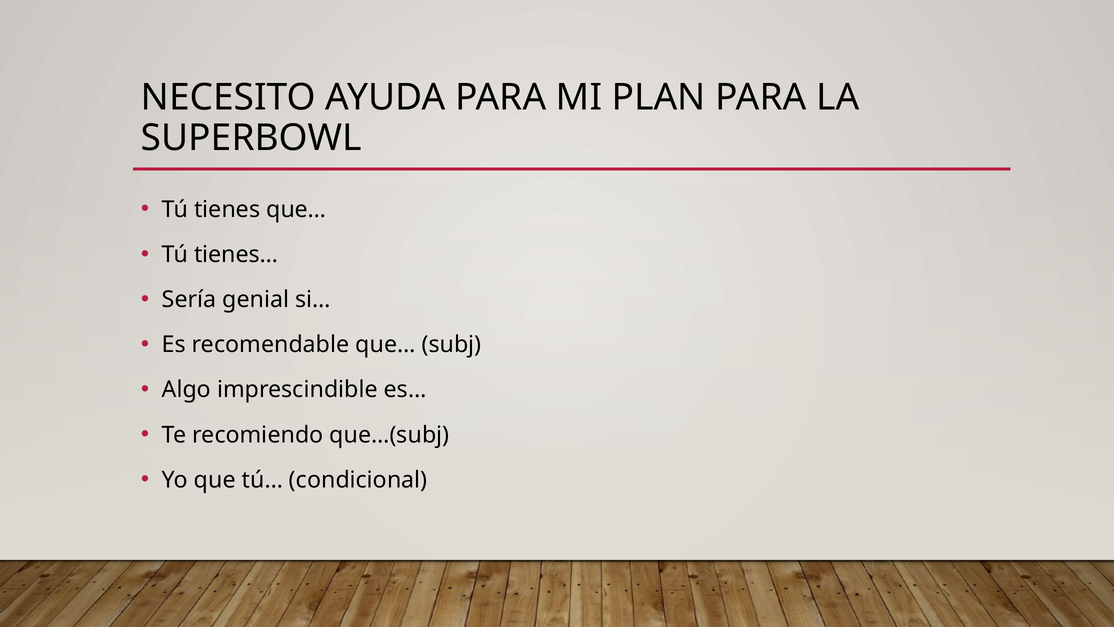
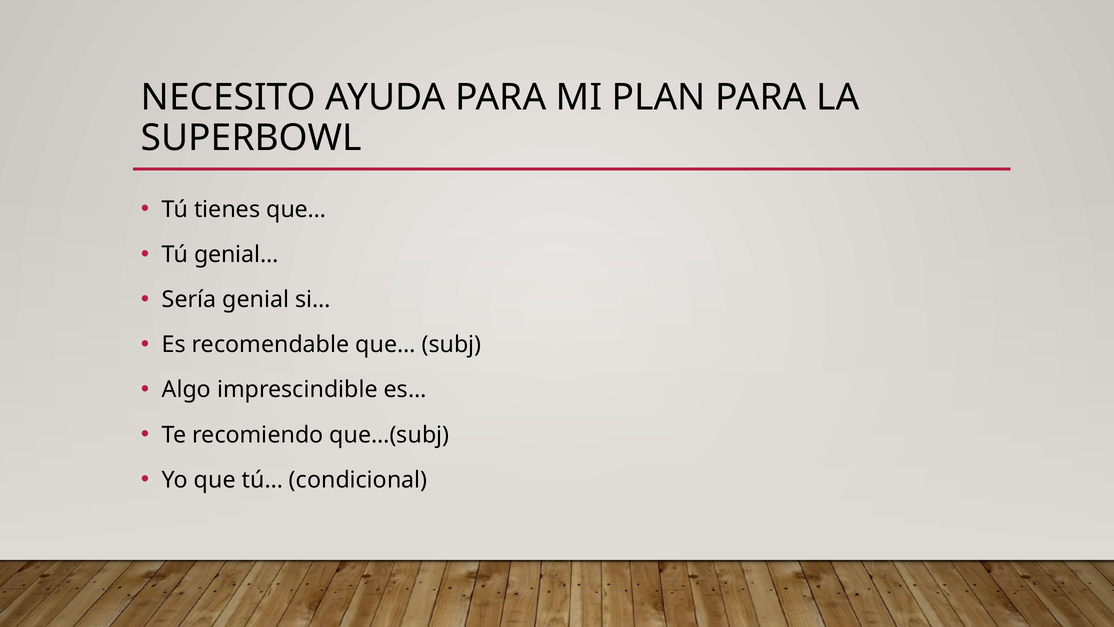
tienes…: tienes… -> genial… (236, 254)
